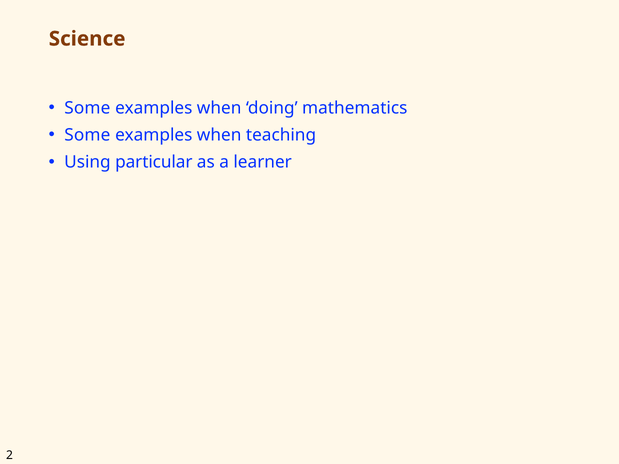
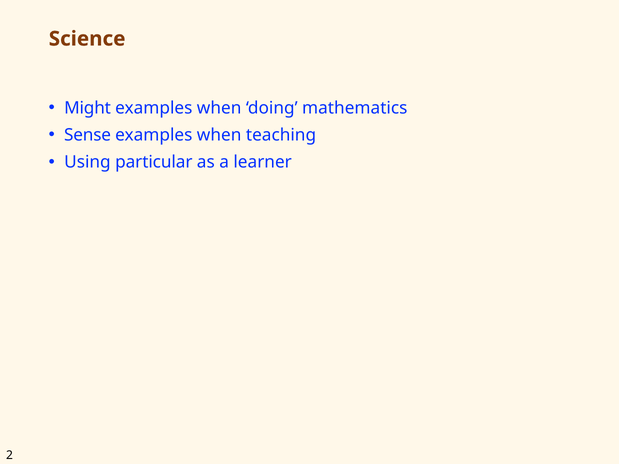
Some: Some -> Might (88, 108)
Some: Some -> Sense (88, 135)
